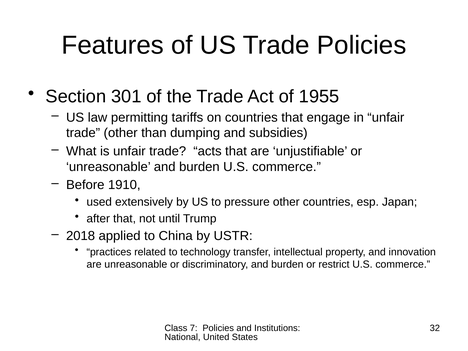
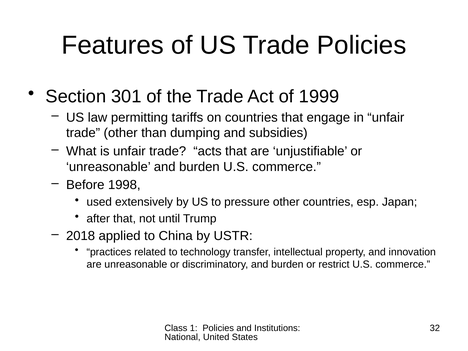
1955: 1955 -> 1999 (319, 96)
1910: 1910 -> 1998 (124, 185)
7: 7 -> 1 (194, 328)
